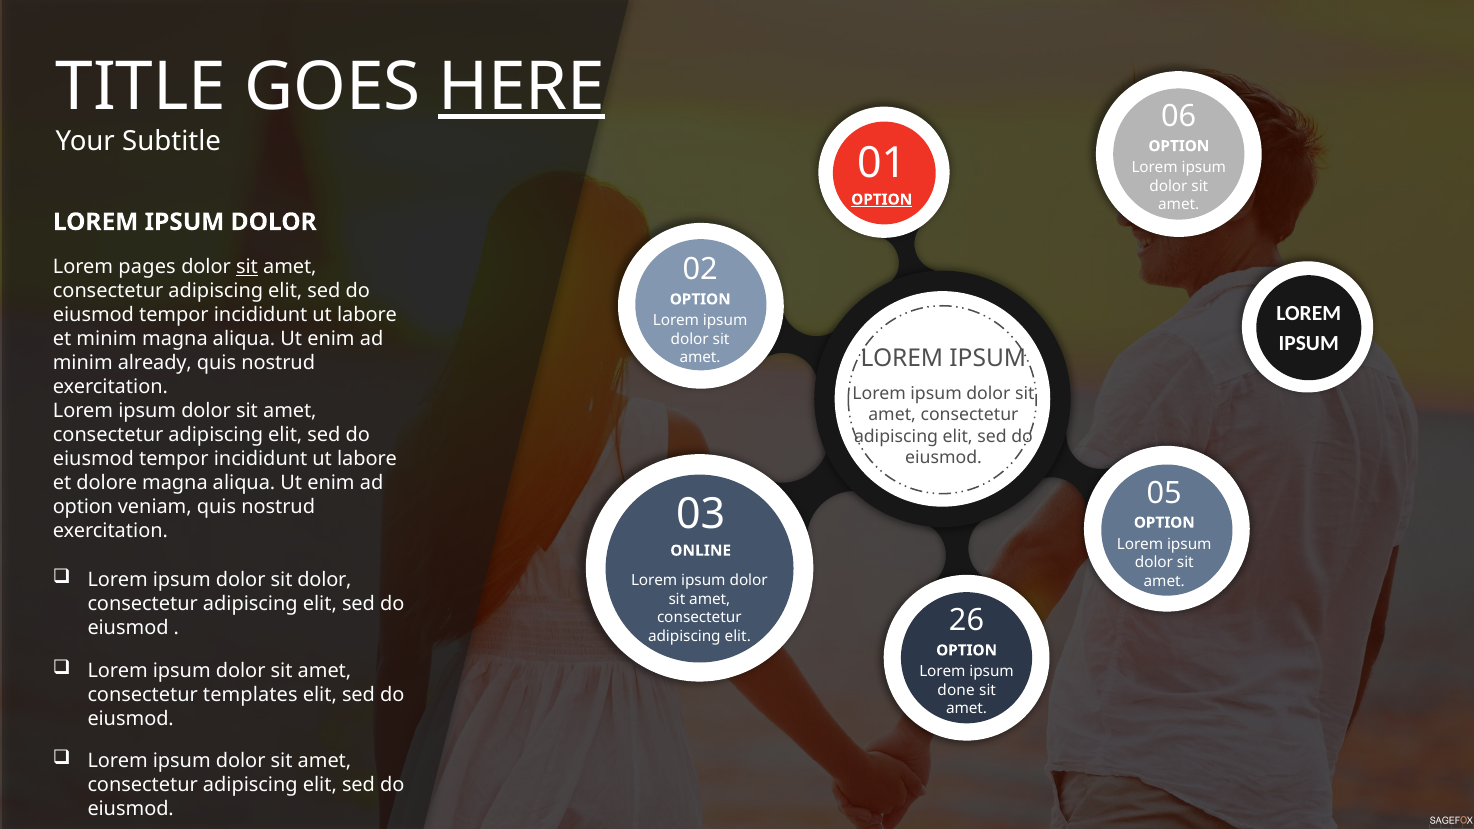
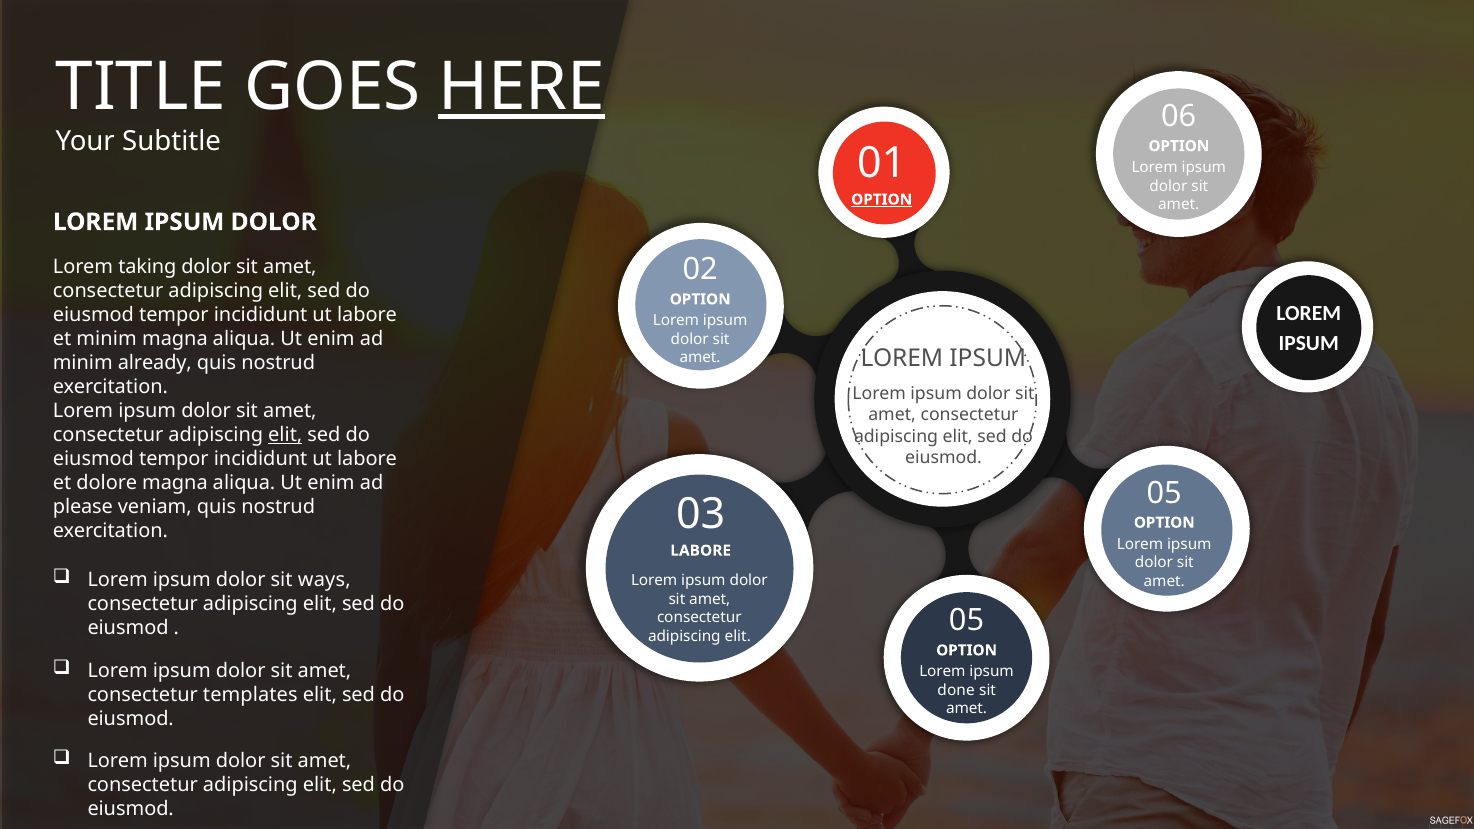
pages: pages -> taking (147, 267)
sit underline: present -> none (247, 267)
elit underline: none -> present (285, 435)
option: option -> please (83, 507)
ONLINE: ONLINE -> LABORE (701, 551)
sit dolor: dolor -> ways (324, 580)
elit 26: 26 -> 05 (967, 621)
